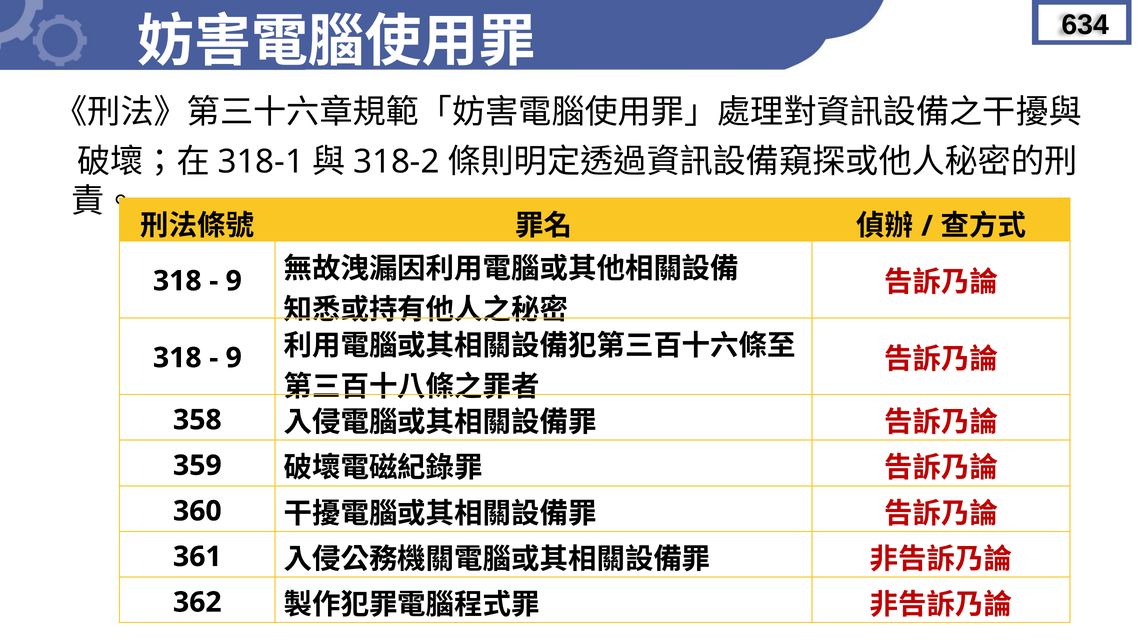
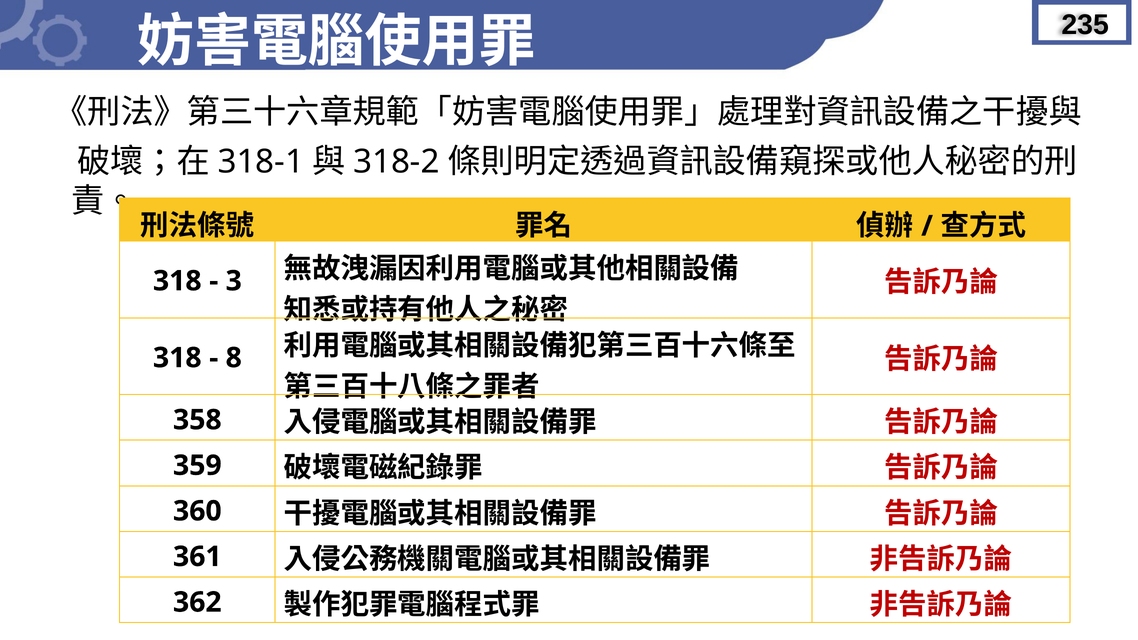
634: 634 -> 235 (1085, 25)
9: 9 -> 3 (234, 281)
9: 9 -> 8 (234, 358)
